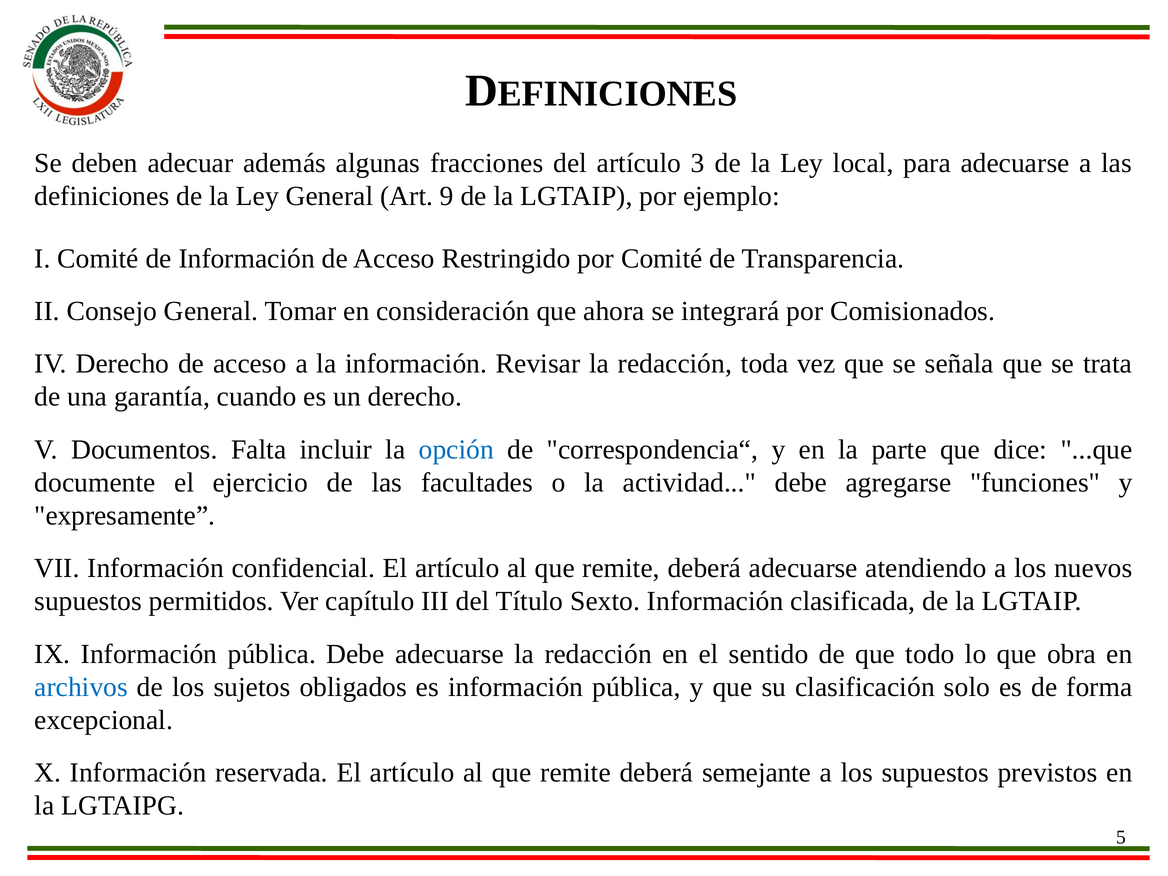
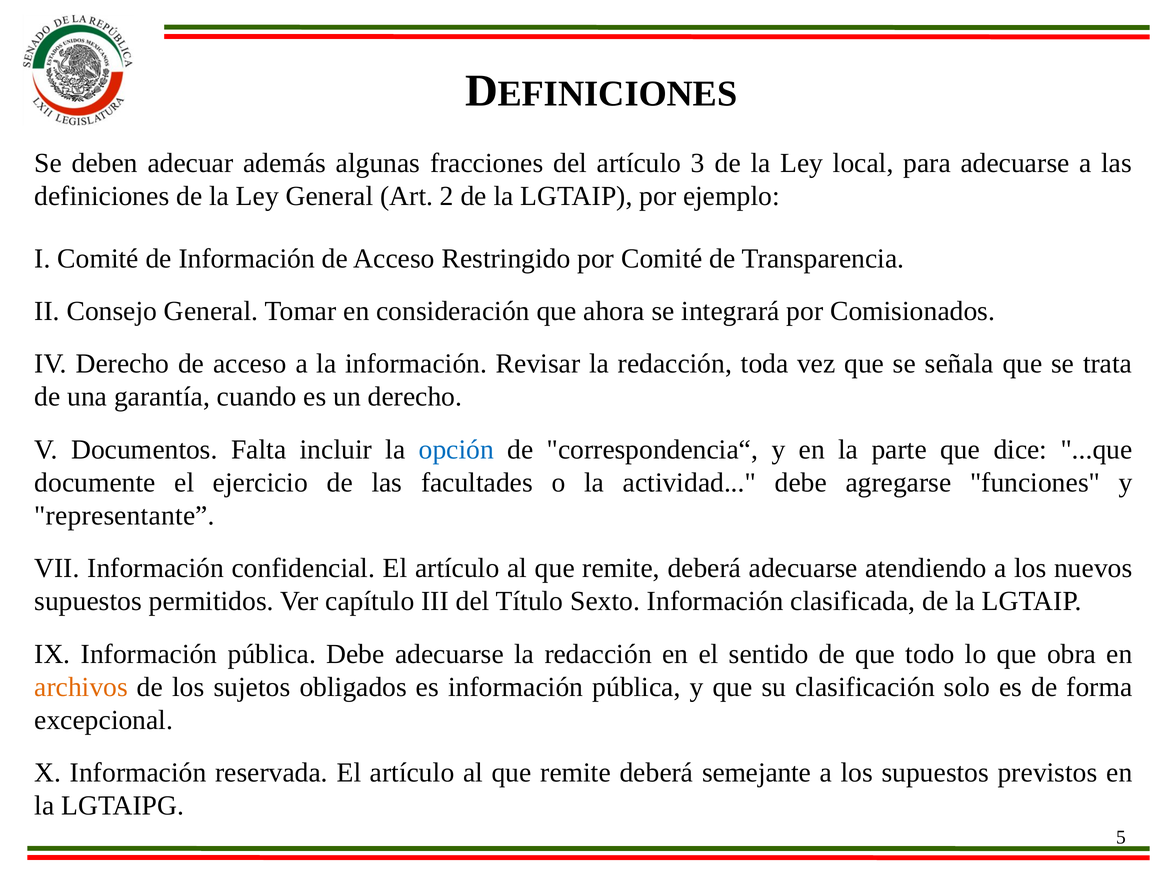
9: 9 -> 2 (447, 196)
expresamente: expresamente -> representante (125, 516)
archivos colour: blue -> orange (81, 687)
